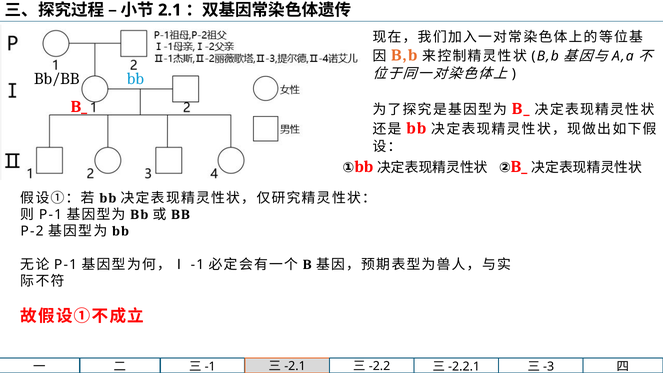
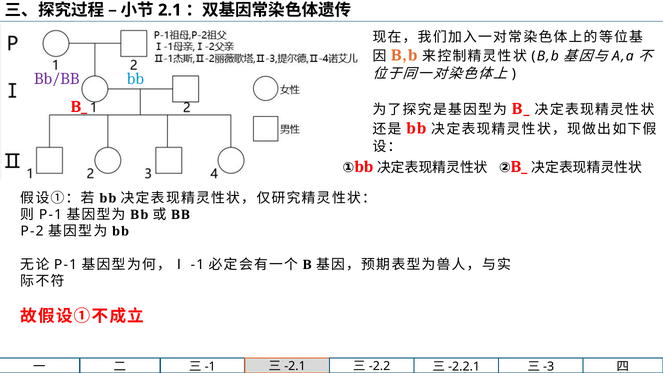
Bb/BB colour: black -> purple (57, 79)
